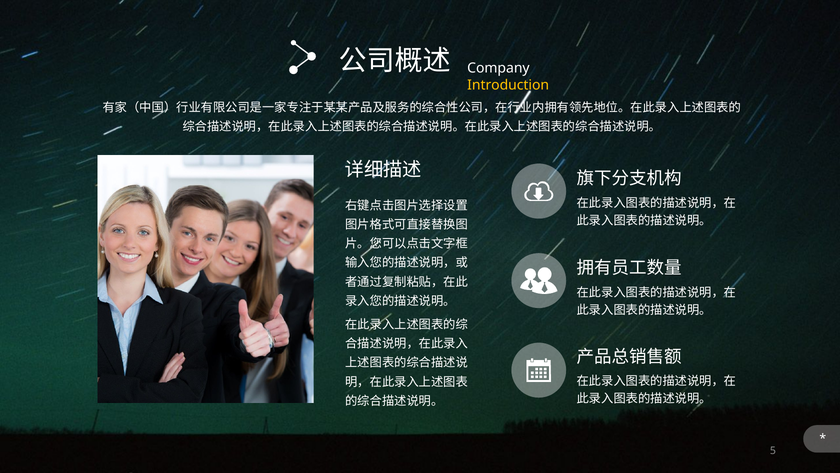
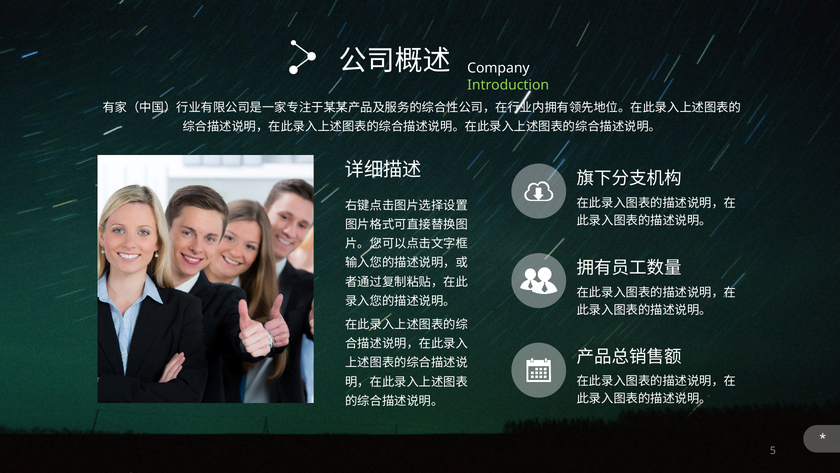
Introduction colour: yellow -> light green (508, 85)
